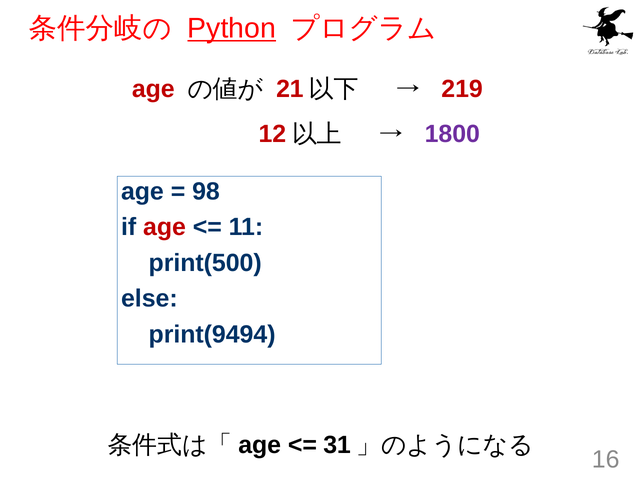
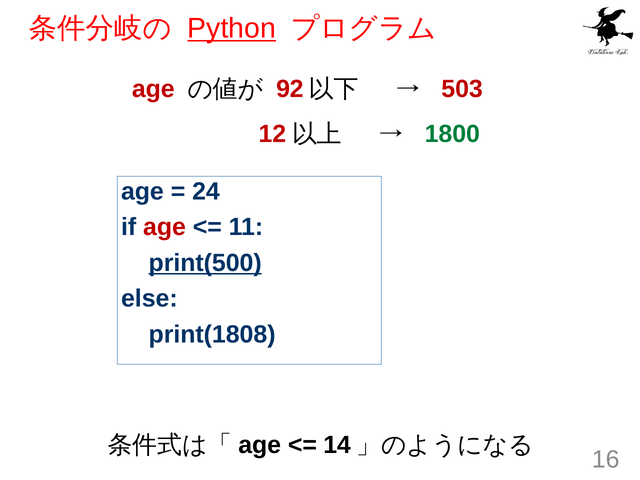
21: 21 -> 92 (290, 89)
219: 219 -> 503 (462, 89)
1800 colour: purple -> green (452, 134)
98: 98 -> 24 (206, 191)
print(500 underline: none -> present (205, 263)
print(9494: print(9494 -> print(1808 (212, 335)
31: 31 -> 14 (337, 445)
